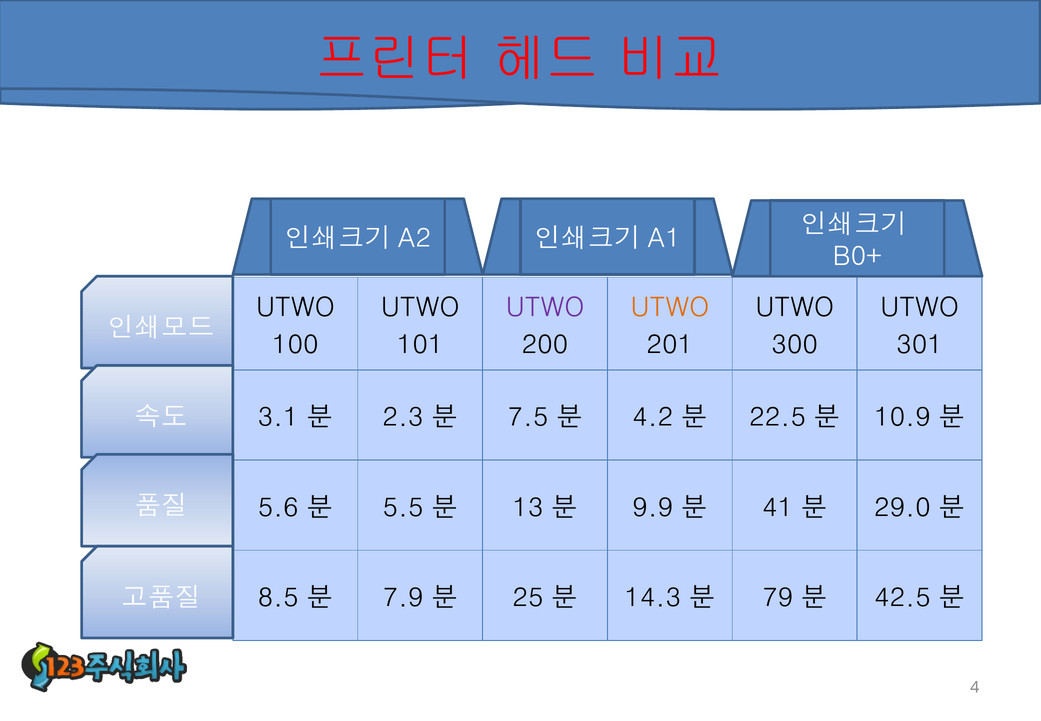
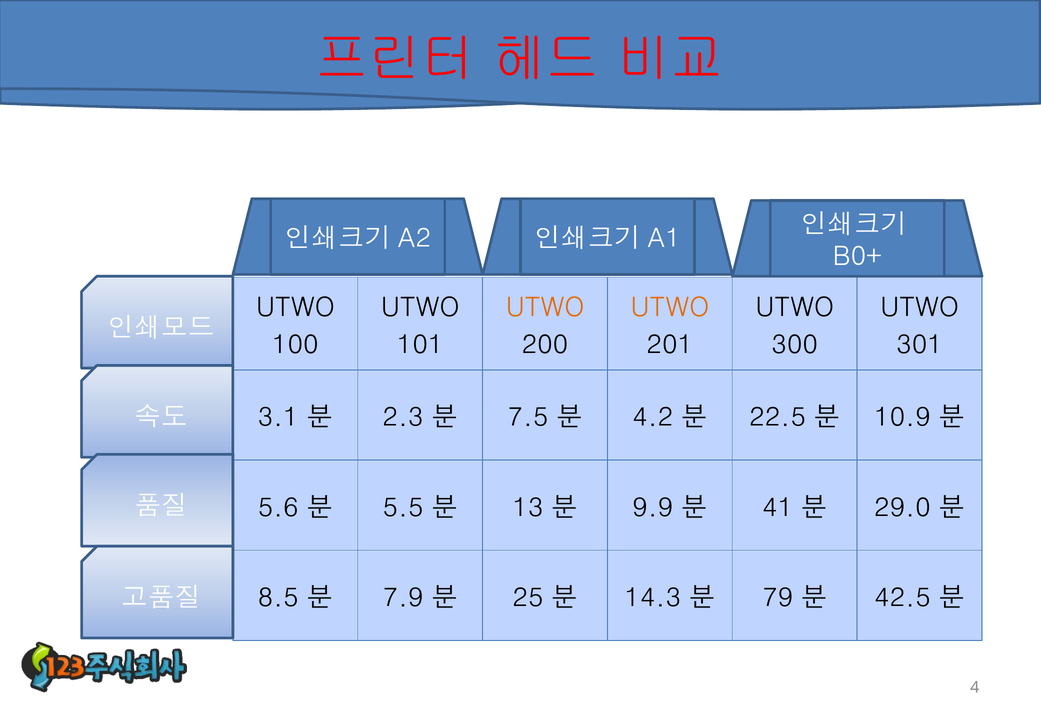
UTWO colour: purple -> orange (545, 307)
